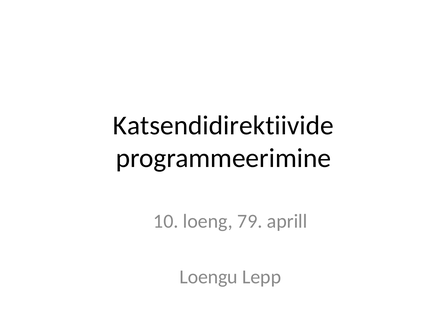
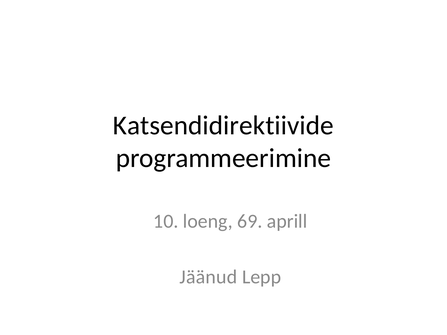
79: 79 -> 69 (250, 222)
Loengu: Loengu -> Jäänud (208, 277)
